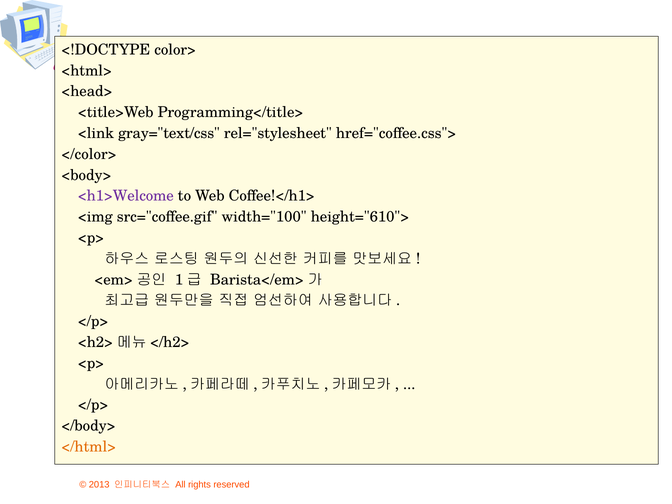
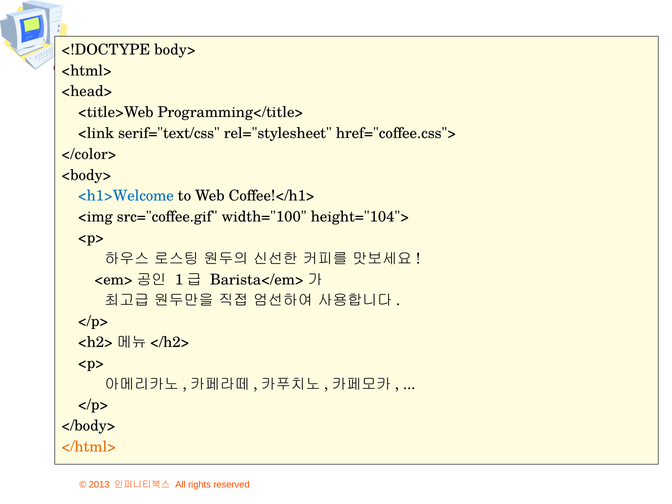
color>: color> -> body> (175, 50)
gray="text/css: gray="text/css -> serif="text/css (169, 133)
<h1>Welcome colour: purple -> blue (126, 196)
height="610">: height="610"> -> height="104"> (360, 217)
